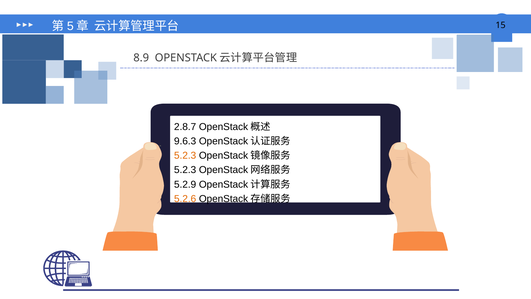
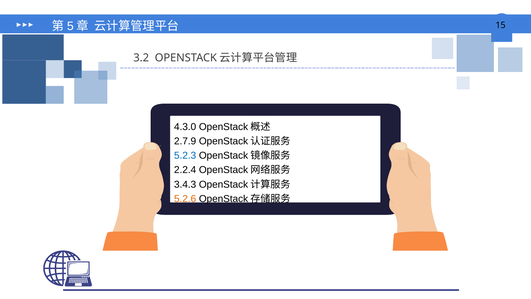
8.9: 8.9 -> 3.2 (141, 58)
2.8.7: 2.8.7 -> 4.3.0 (185, 127)
9.6.3: 9.6.3 -> 2.7.9 (185, 141)
5.2.3 colour: orange -> blue (185, 155)
5.2.3: 5.2.3 -> 2.2.4 (185, 170)
5.2.9: 5.2.9 -> 3.4.3 (185, 184)
